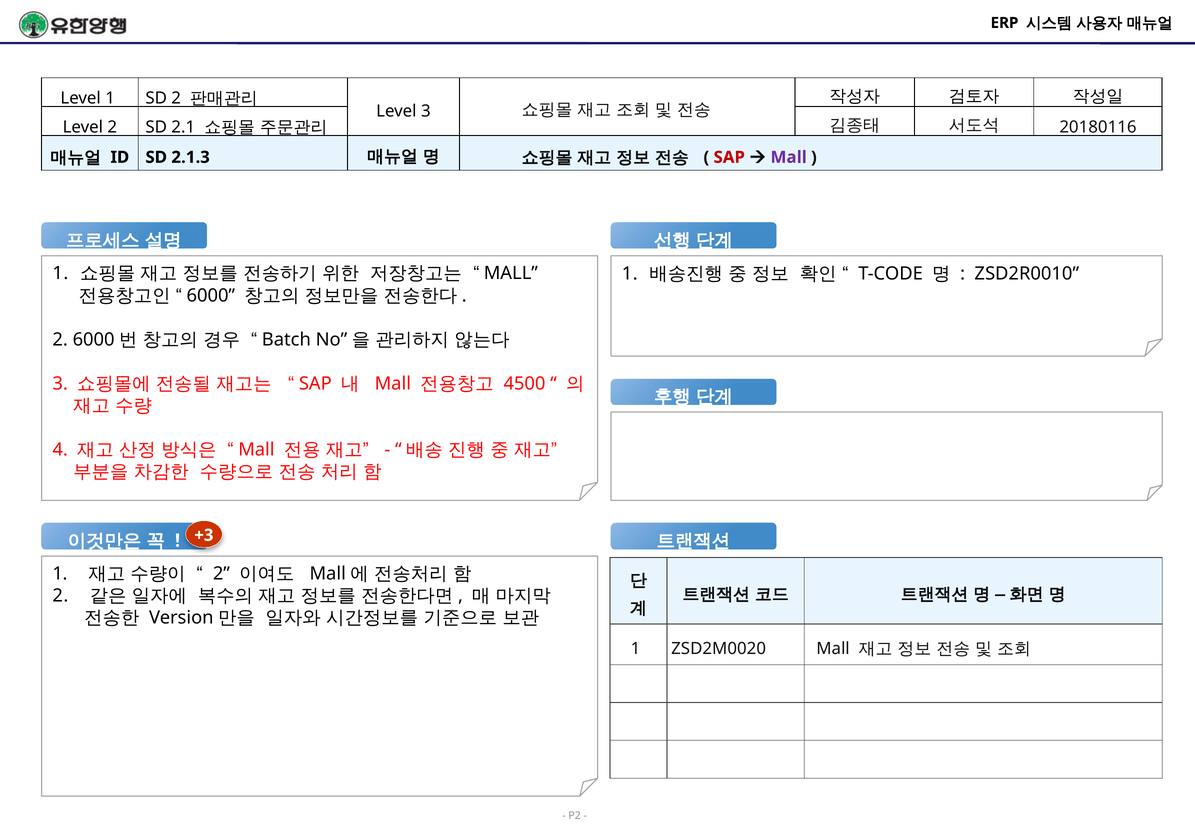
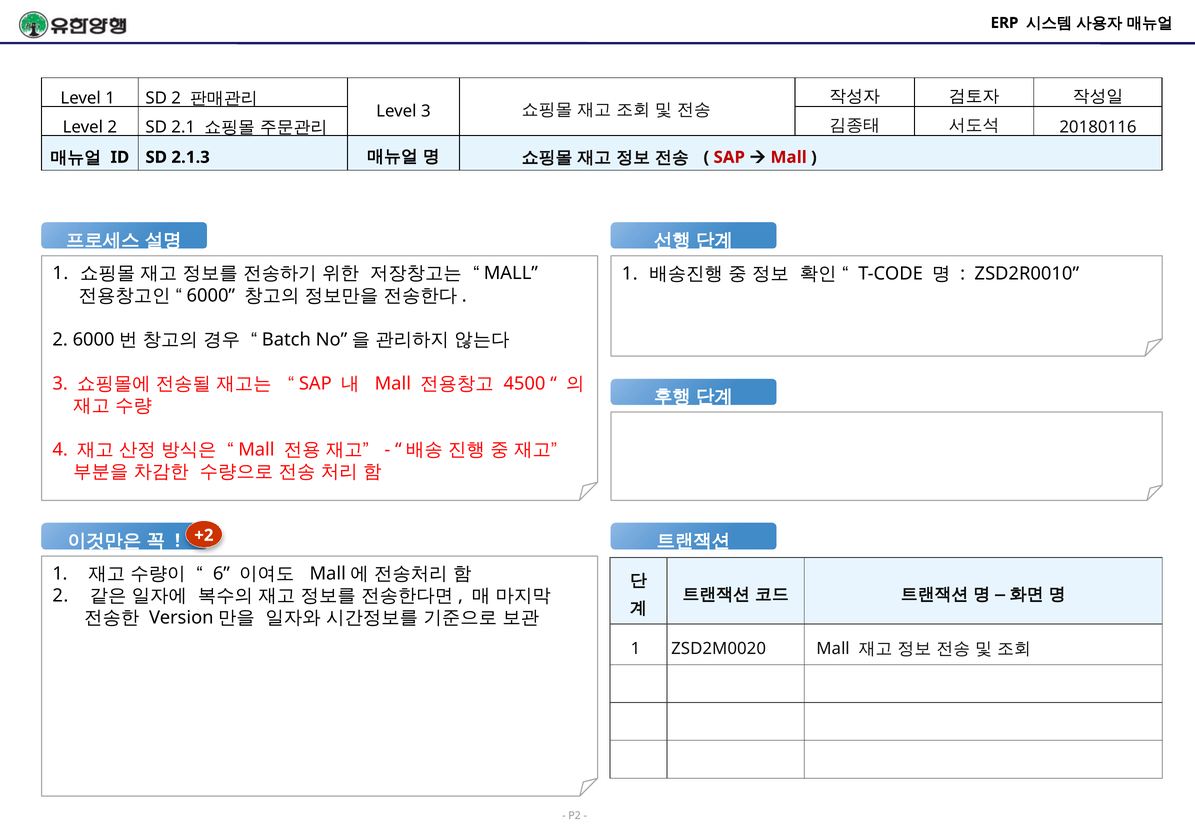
Mall colour: purple -> red (789, 157)
+3: +3 -> +2 (204, 536)
2: 2 -> 6 (221, 574)
